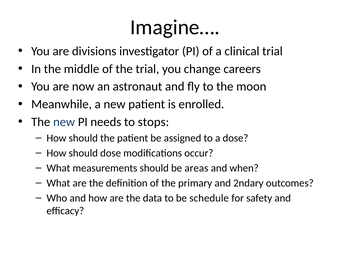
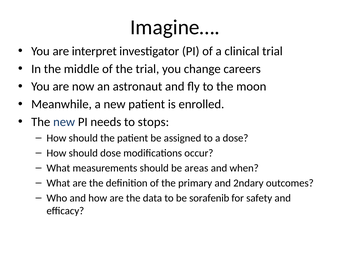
divisions: divisions -> interpret (94, 51)
schedule: schedule -> sorafenib (209, 198)
